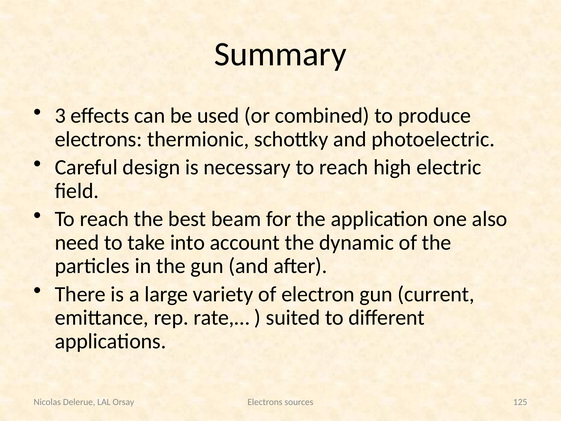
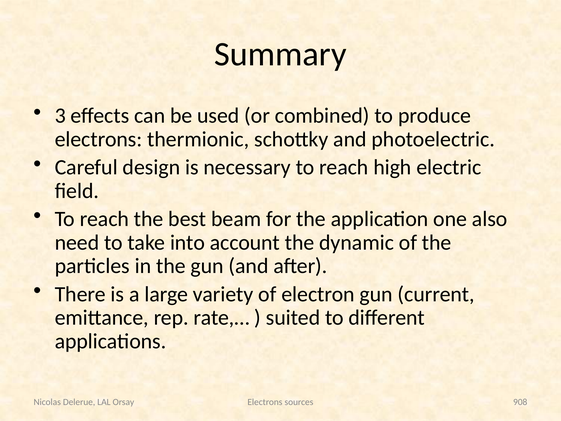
125: 125 -> 908 (520, 402)
